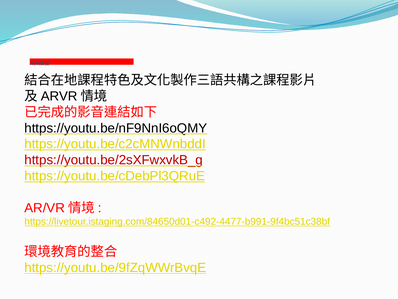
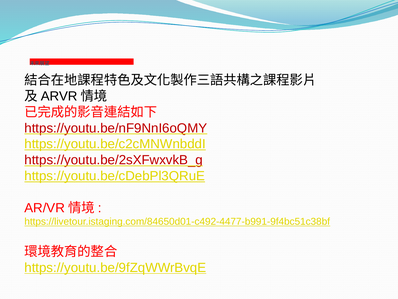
https://youtu.be/nF9NnI6oQMY colour: black -> red (116, 128)
